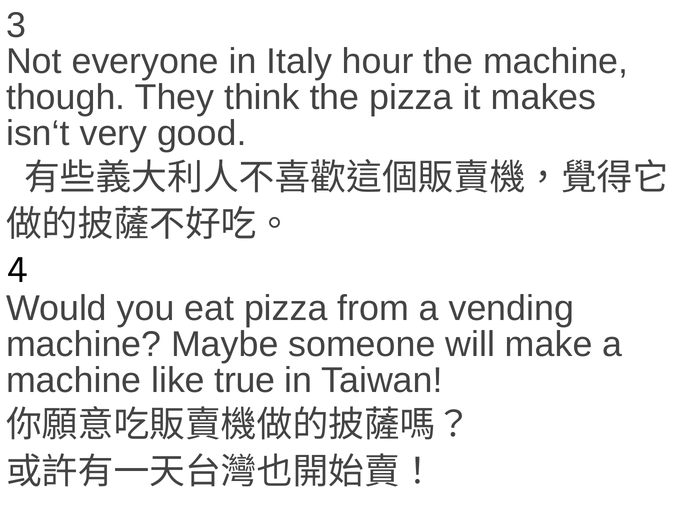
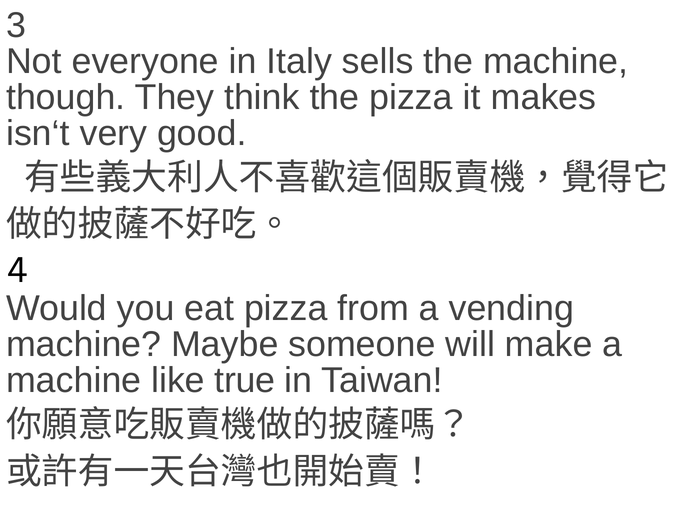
hour: hour -> sells (378, 61)
